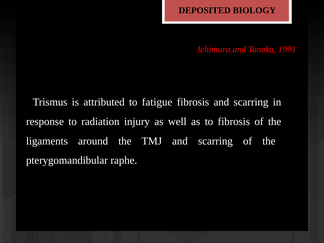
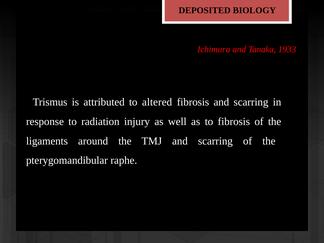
1991: 1991 -> 1933 (287, 50)
fatigue: fatigue -> altered (157, 102)
